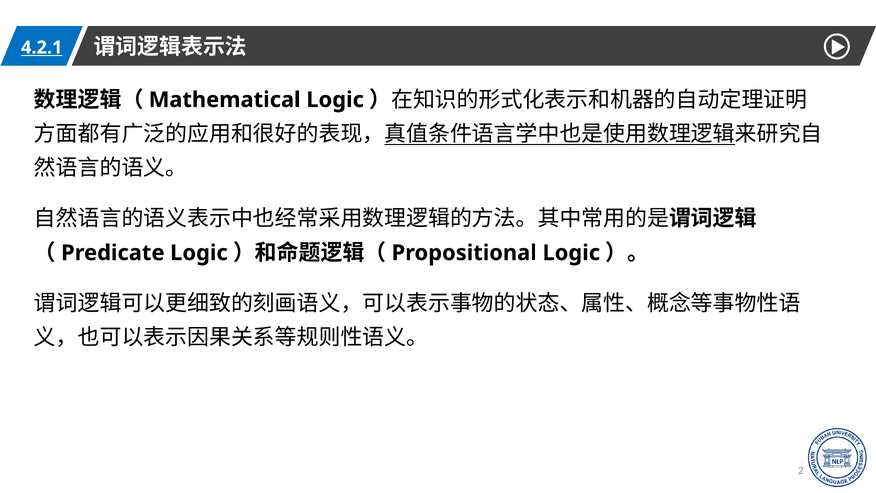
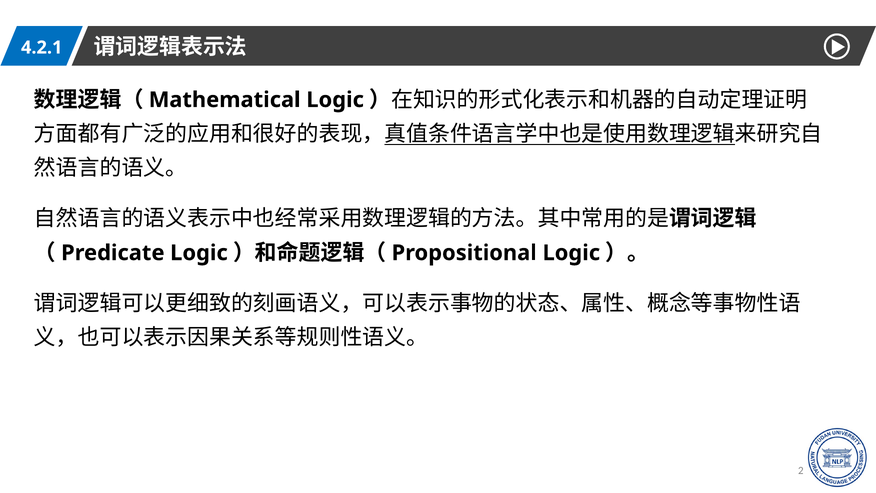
4.2.1 underline: present -> none (42, 48)
